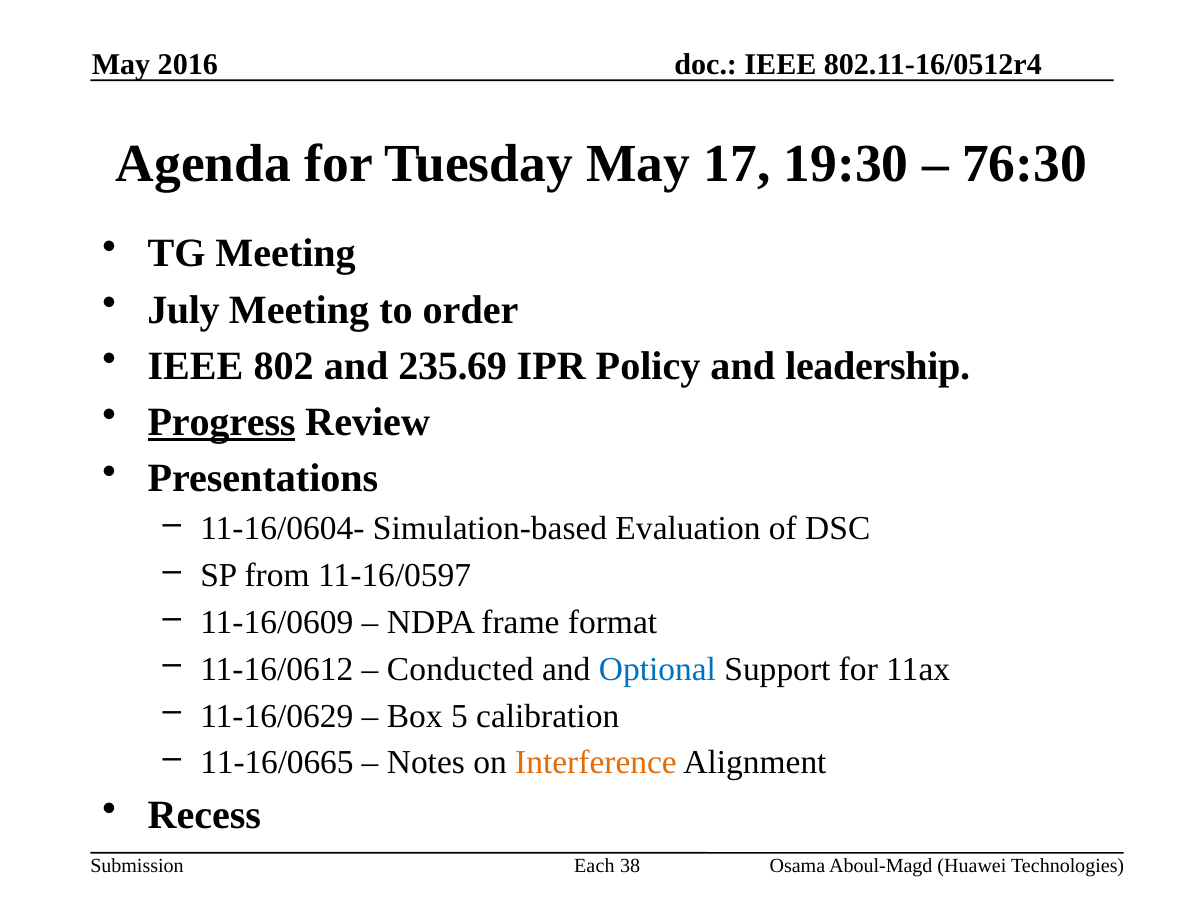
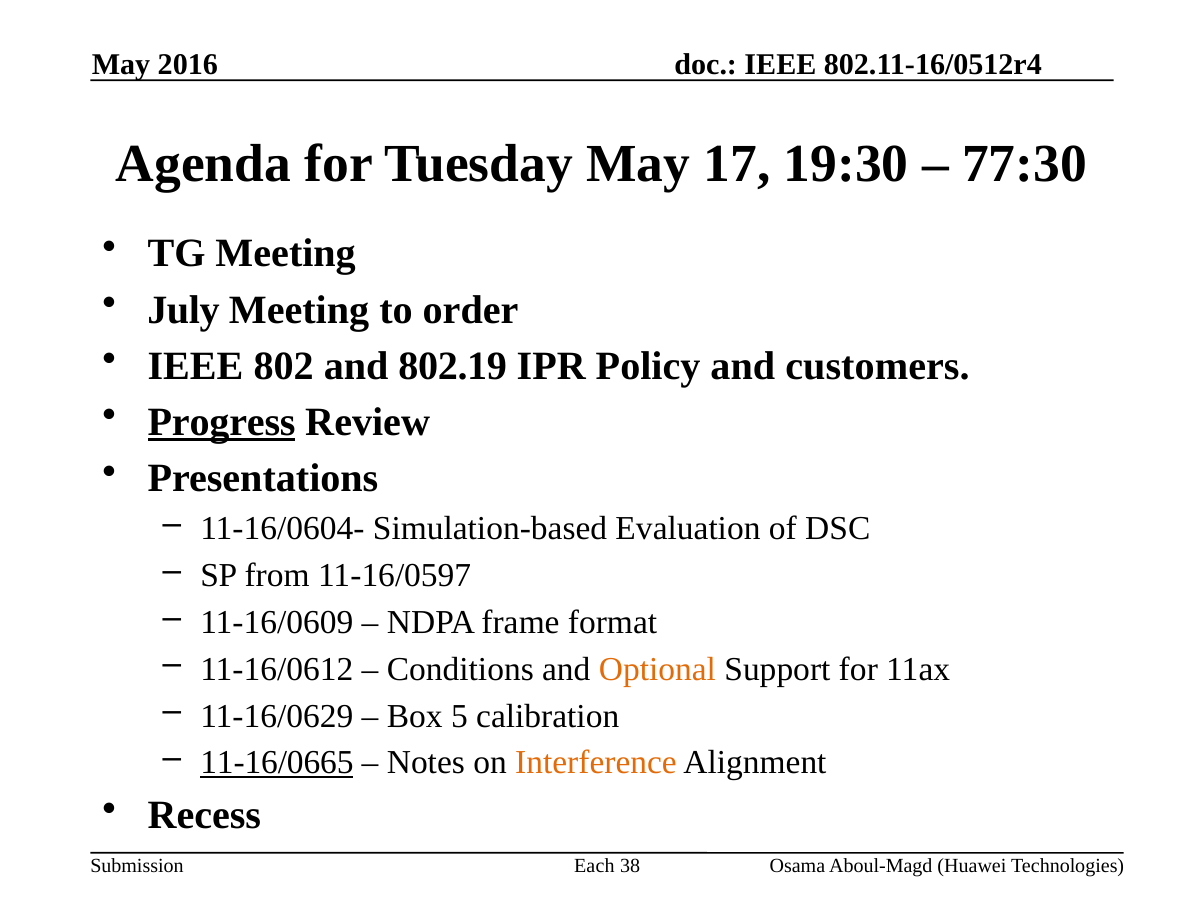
76:30: 76:30 -> 77:30 (1025, 164)
235.69: 235.69 -> 802.19 (453, 366)
leadership: leadership -> customers (877, 366)
Conducted: Conducted -> Conditions (460, 669)
Optional colour: blue -> orange (657, 669)
11-16/0665 underline: none -> present (277, 763)
